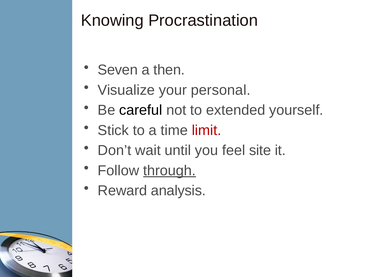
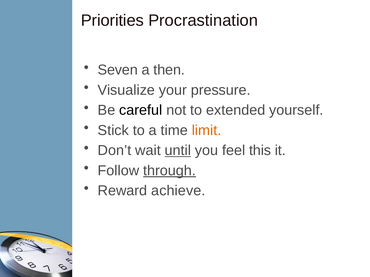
Knowing: Knowing -> Priorities (112, 20)
personal: personal -> pressure (221, 90)
limit colour: red -> orange (207, 131)
until underline: none -> present (178, 151)
site: site -> this (260, 151)
analysis: analysis -> achieve (178, 191)
